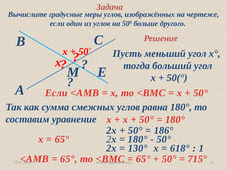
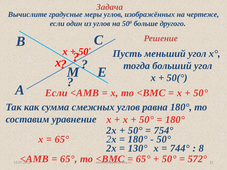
186°: 186° -> 754° (164, 131)
618°: 618° -> 744° (180, 148)
1: 1 -> 8 (201, 148)
715°: 715° -> 572° (197, 159)
